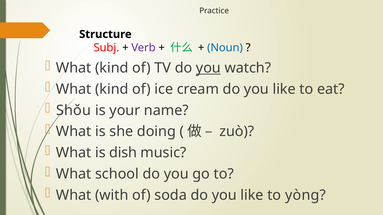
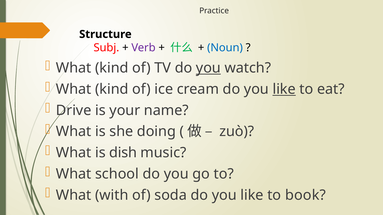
like underline: none -> present (284, 89)
Shǒu: Shǒu -> Drive (74, 111)
yòng: yòng -> book (305, 195)
